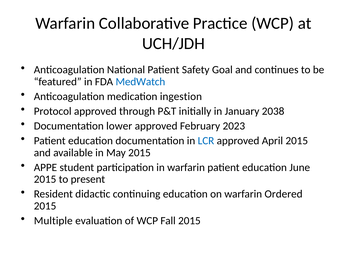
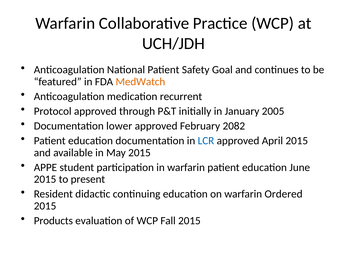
MedWatch colour: blue -> orange (140, 82)
ingestion: ingestion -> recurrent (181, 97)
2038: 2038 -> 2005 (273, 111)
2023: 2023 -> 2082 (234, 126)
Multiple: Multiple -> Products (53, 221)
